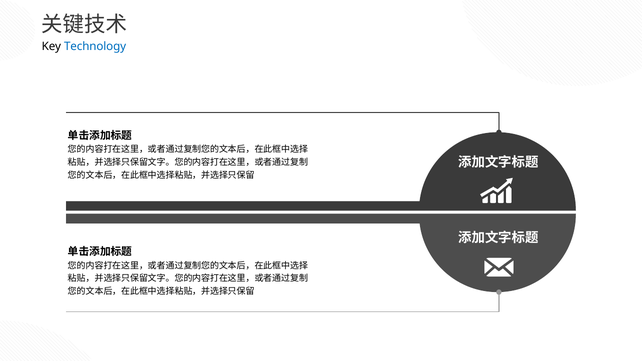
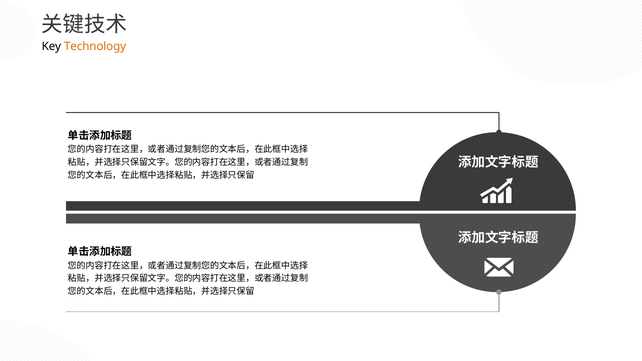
Technology colour: blue -> orange (95, 47)
